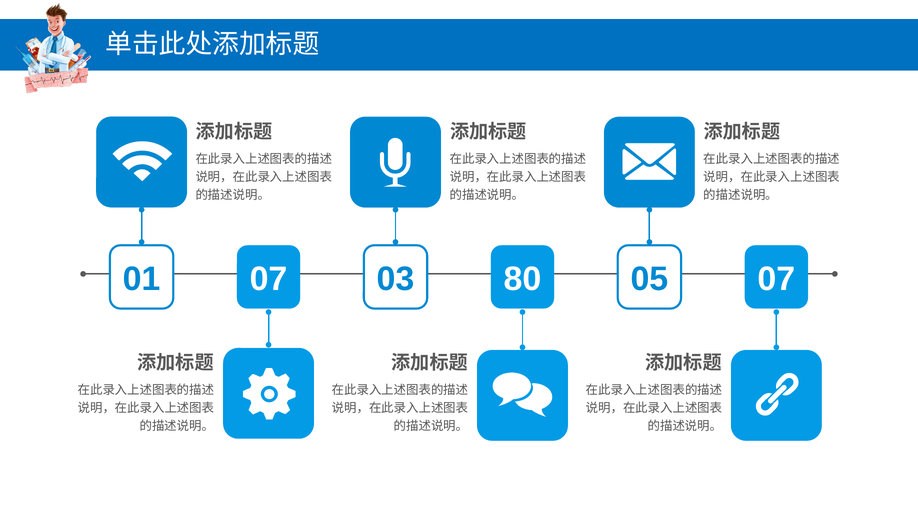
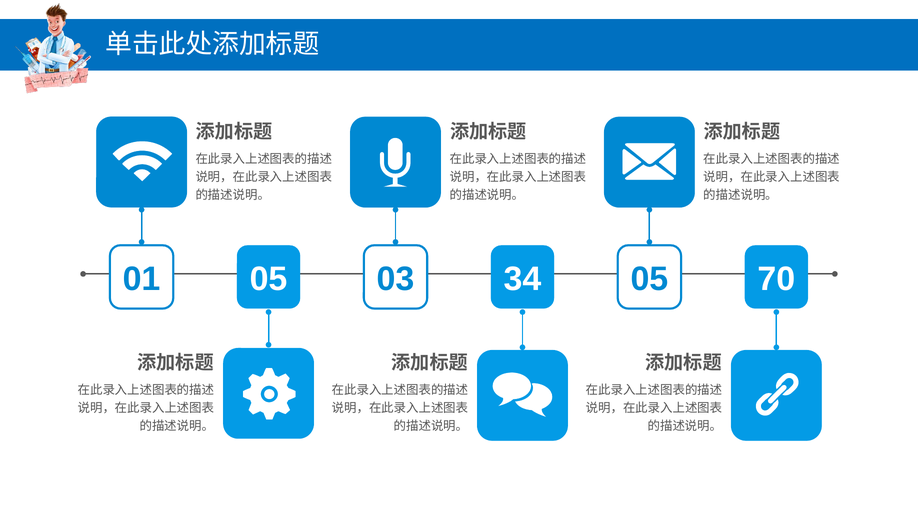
01 07: 07 -> 05 (268, 279)
80: 80 -> 34 (522, 279)
05 07: 07 -> 70 (776, 279)
